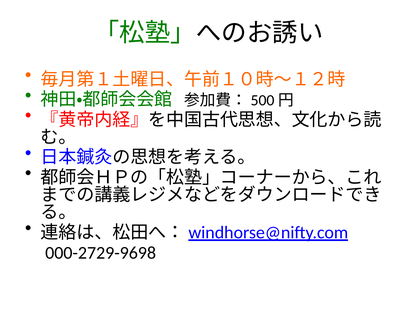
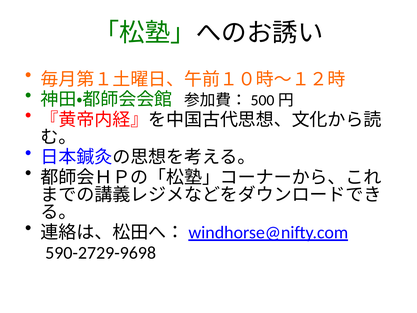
000-2729-9698: 000-2729-9698 -> 590-2729-9698 (101, 253)
